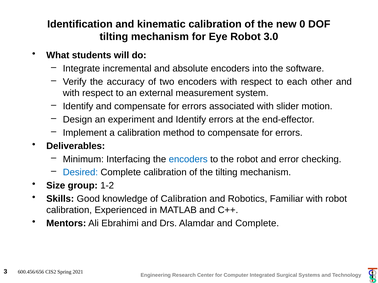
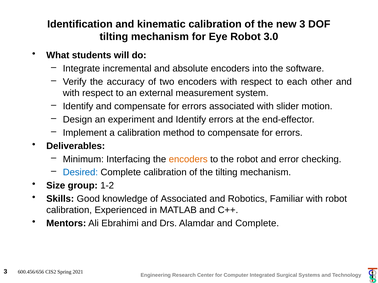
new 0: 0 -> 3 (302, 24)
encoders colour: blue -> orange (188, 159)
of Calibration: Calibration -> Associated (184, 199)
